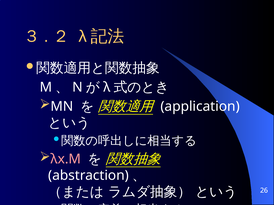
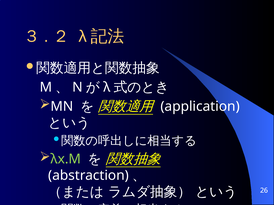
λx.M colour: pink -> light green (66, 159)
